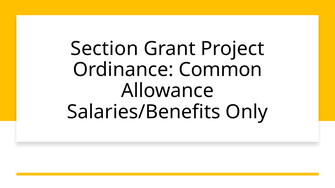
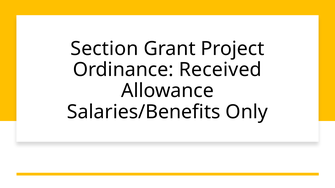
Common: Common -> Received (220, 70)
